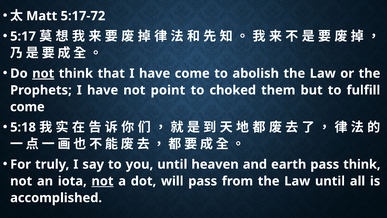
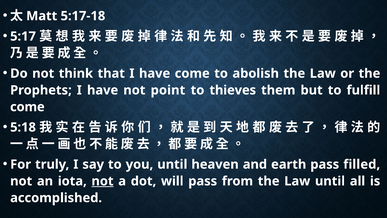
5:17-72: 5:17-72 -> 5:17-18 (83, 16)
not underline: present -> none (43, 73)
choked: choked -> thieves (233, 90)
pass think: think -> filled (362, 164)
